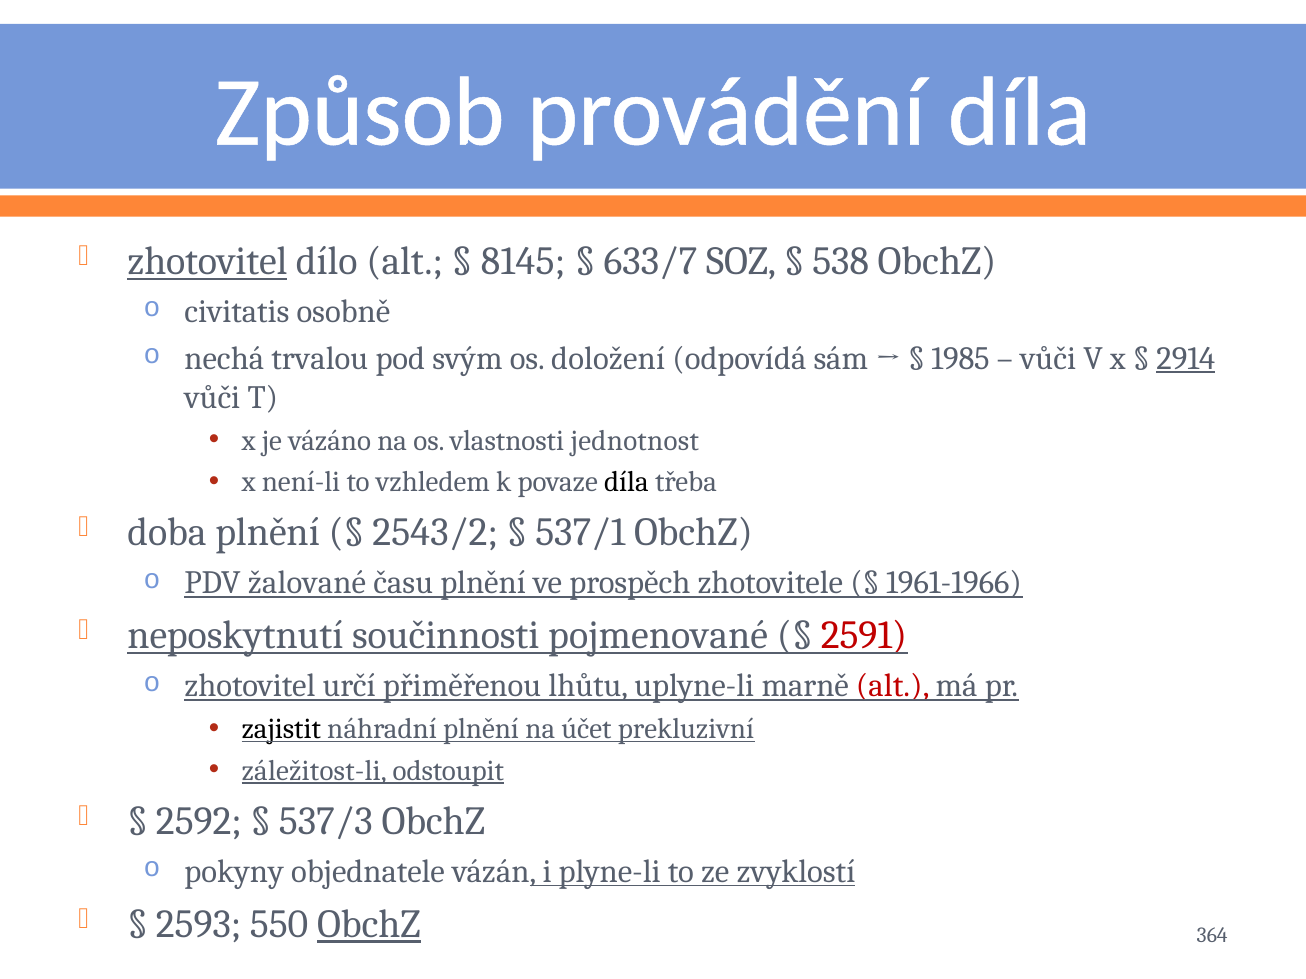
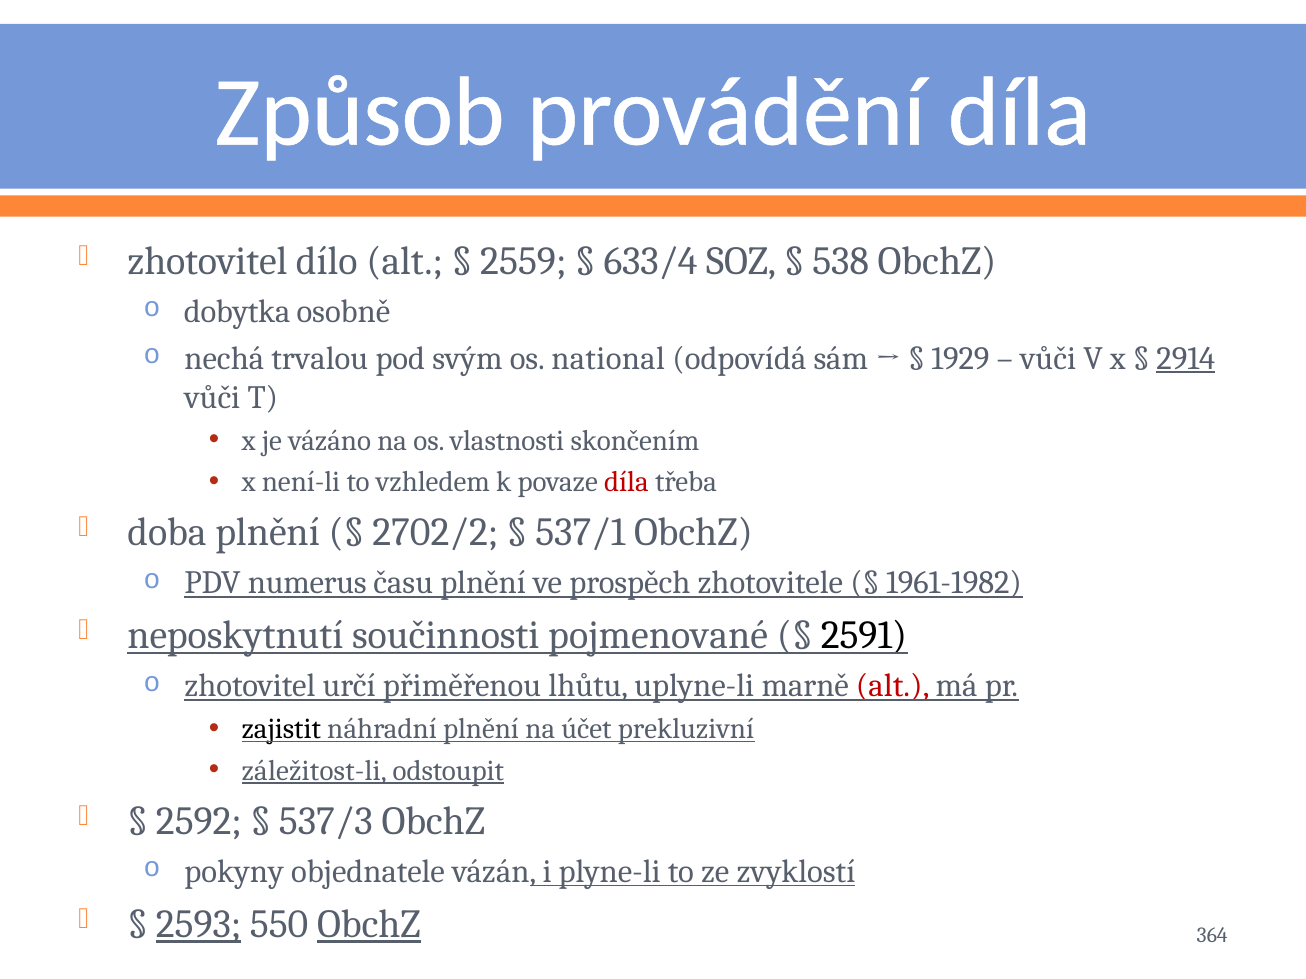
zhotovitel underline: present -> none (207, 262)
8145: 8145 -> 2559 (523, 262)
633/7: 633/7 -> 633/4 (651, 262)
civitatis: civitatis -> dobytka (237, 312)
doložení: doložení -> national (608, 359)
1985: 1985 -> 1929 (961, 359)
jednotnost: jednotnost -> skončením (635, 441)
díla colour: black -> red (626, 482)
2543/2: 2543/2 -> 2702/2 (435, 533)
žalované: žalované -> numerus (307, 583)
1961-1966: 1961-1966 -> 1961-1982 (954, 583)
2591 colour: red -> black (864, 636)
2593 underline: none -> present (199, 925)
